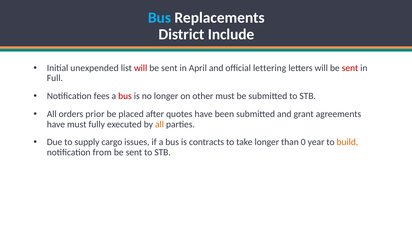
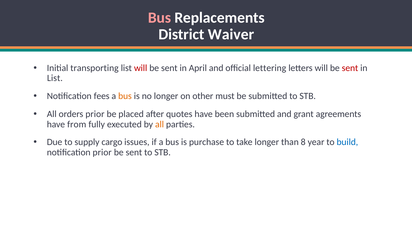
Bus colour: light blue -> pink (159, 18)
Include: Include -> Waiver (231, 34)
unexpended: unexpended -> transporting (95, 68)
Full: Full -> List (55, 78)
bus colour: red -> orange (125, 96)
have must: must -> from (77, 124)
contracts: contracts -> purchase (207, 142)
0: 0 -> 8 (303, 142)
build colour: orange -> blue (347, 142)
notification from: from -> prior (102, 152)
